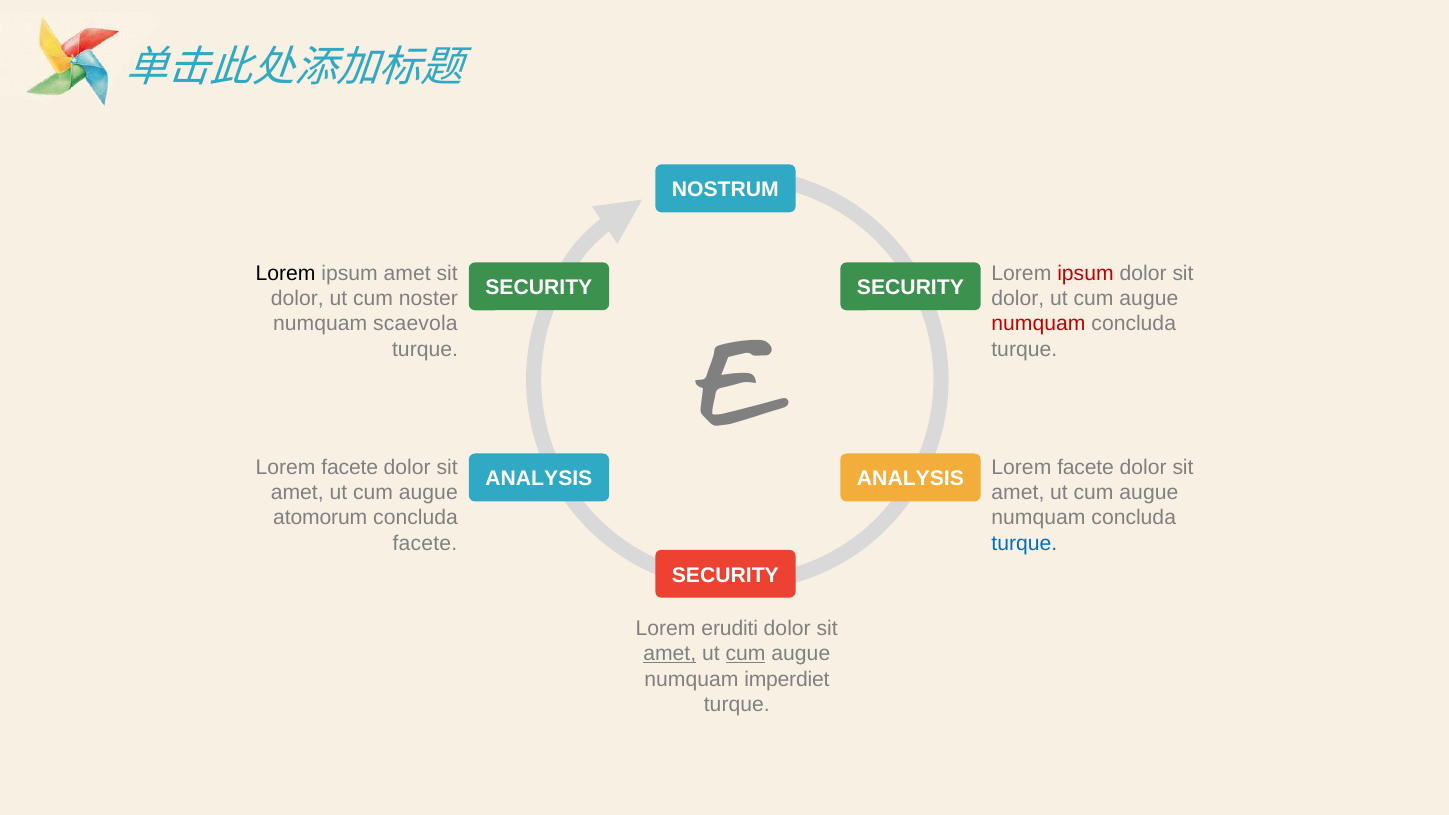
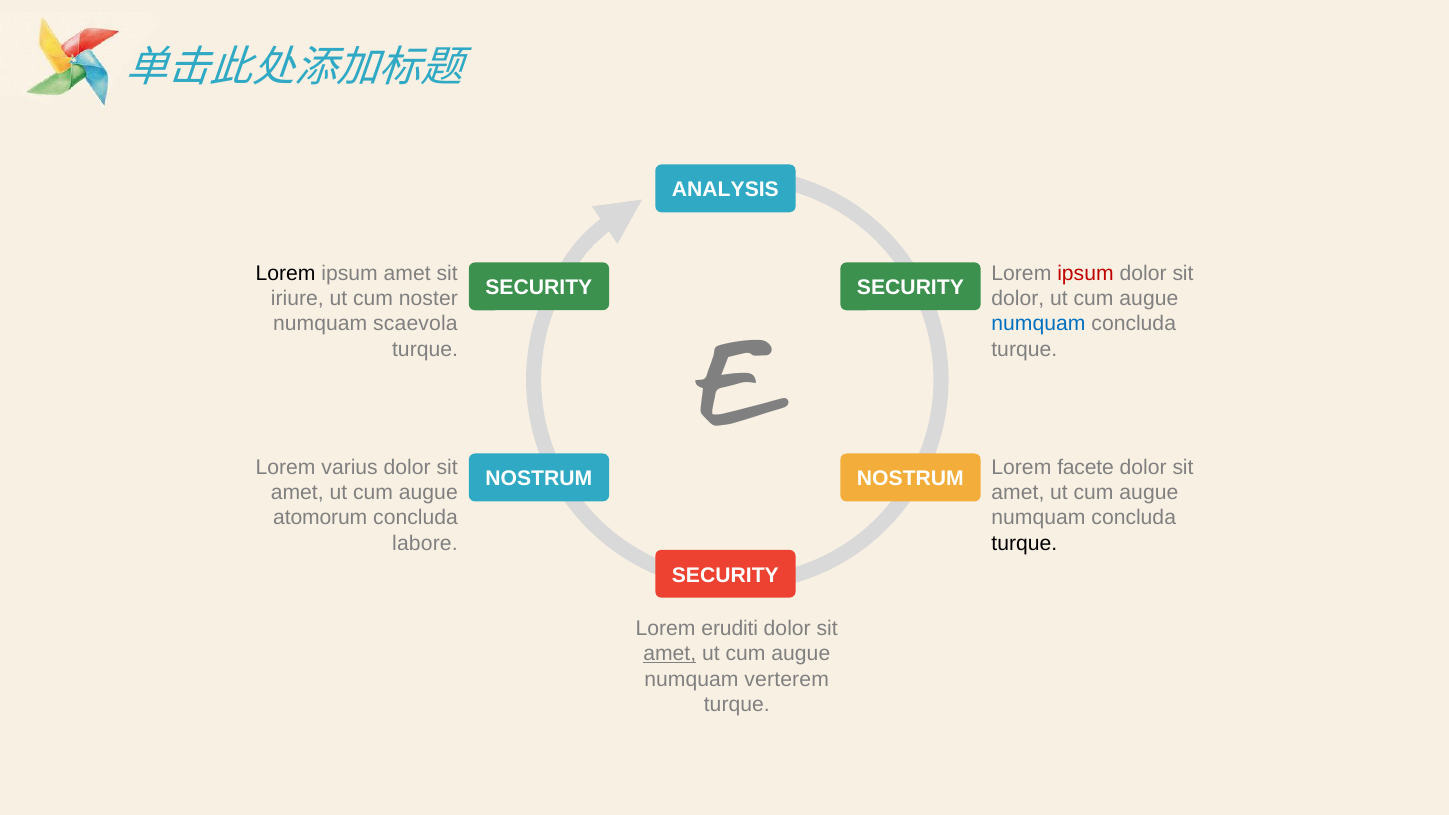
NOSTRUM: NOSTRUM -> ANALYSIS (725, 190)
dolor: dolor -> iriure (297, 298)
numquam colour: red -> blue (1038, 324)
facete: facete -> varius (350, 467)
ANALYSIS: ANALYSIS -> NOSTRUM (539, 479)
ANALYSIS: ANALYSIS -> NOSTRUM (910, 479)
facete: facete -> labore (425, 543)
turque colour: blue -> black (1024, 543)
cum underline: present -> none (745, 654)
imperdiet: imperdiet -> verterem (787, 679)
